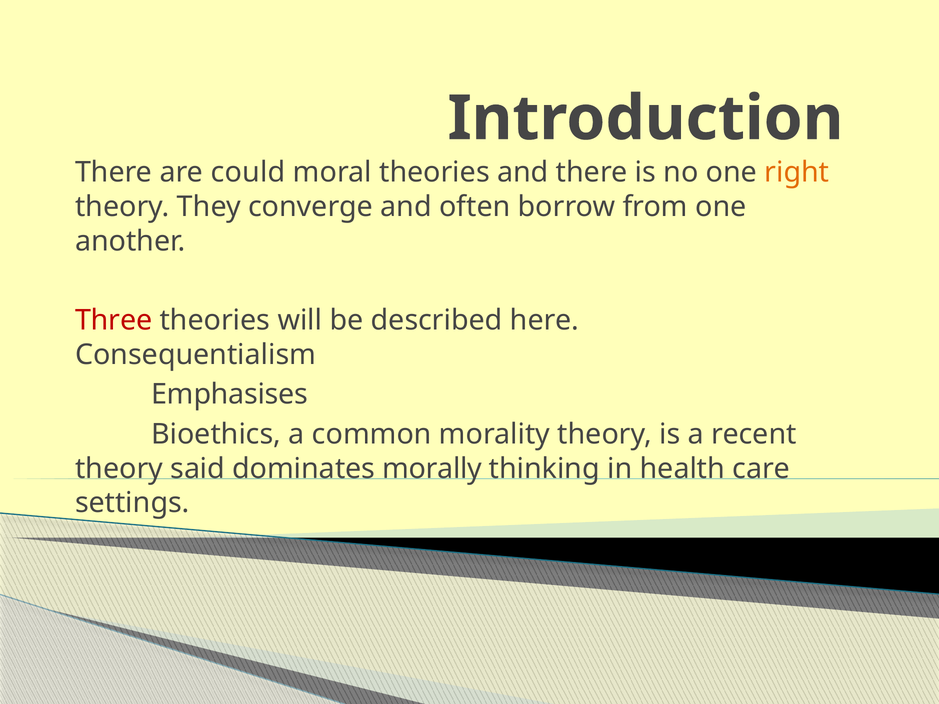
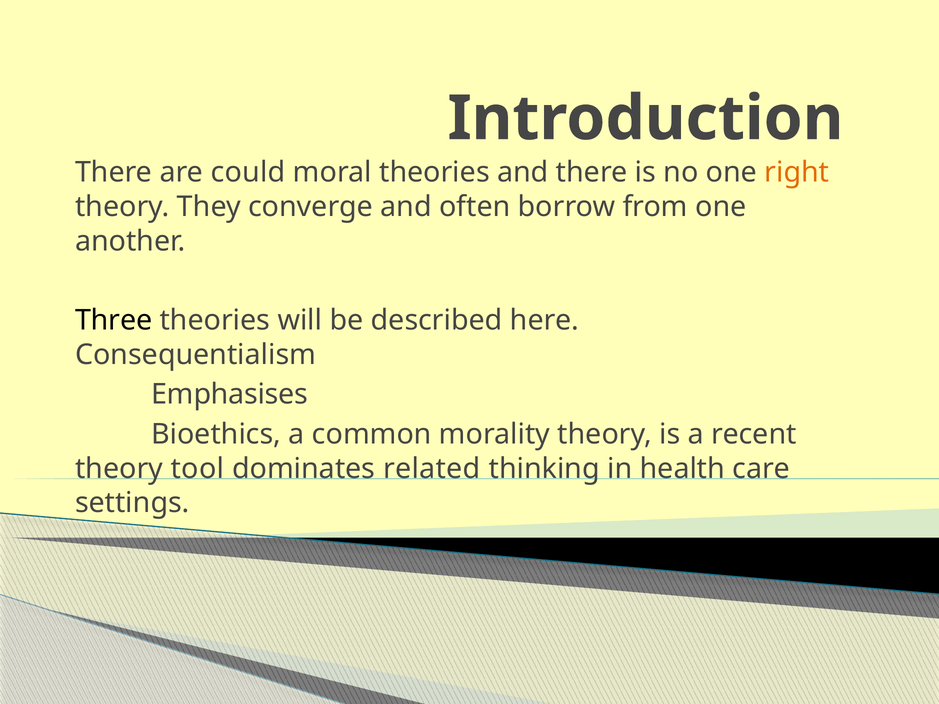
Three colour: red -> black (114, 321)
said: said -> tool (197, 469)
morally: morally -> related (432, 469)
